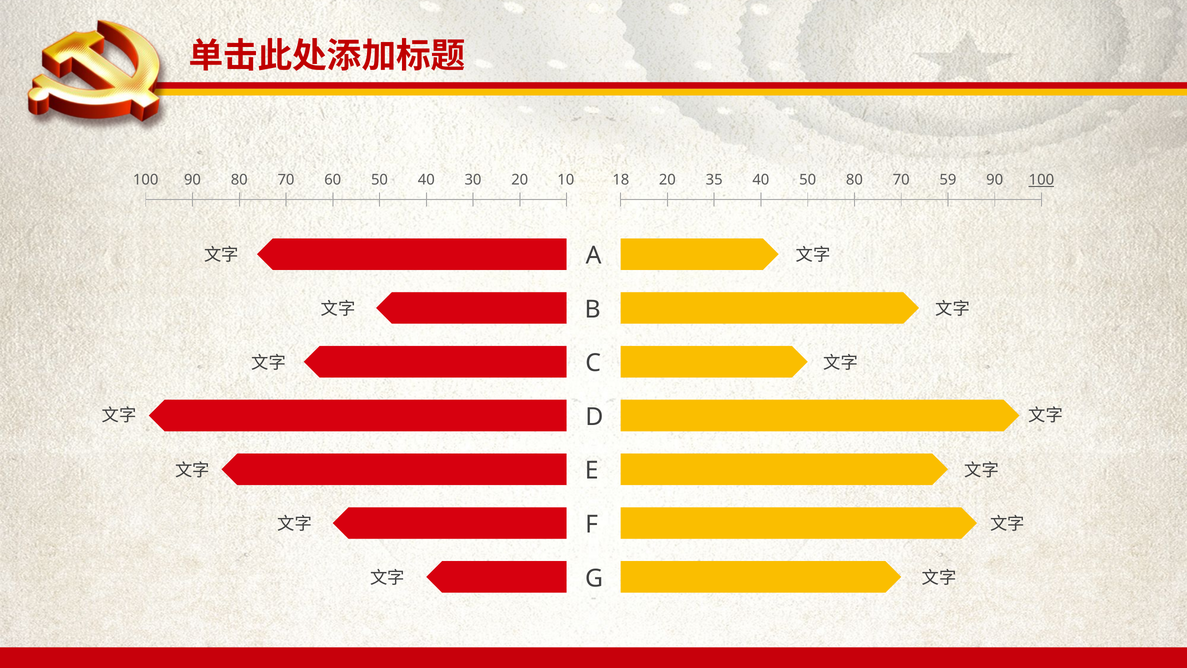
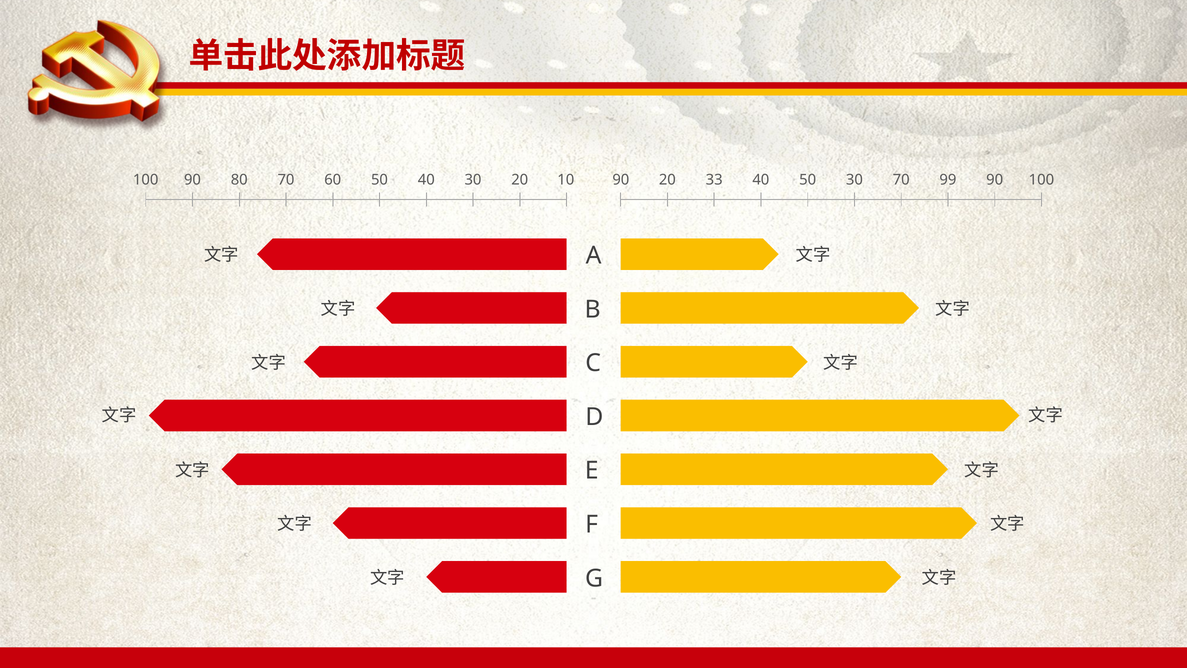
100 18: 18 -> 90 (621, 180)
35: 35 -> 33 (714, 180)
50 80: 80 -> 30 (854, 180)
59: 59 -> 99 (948, 180)
100 underline: present -> none (1041, 180)
